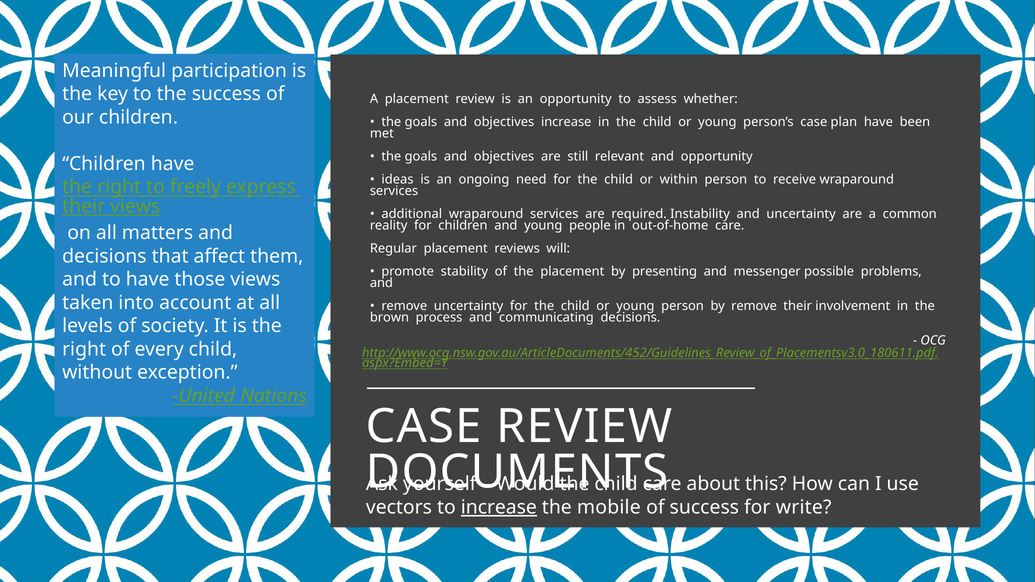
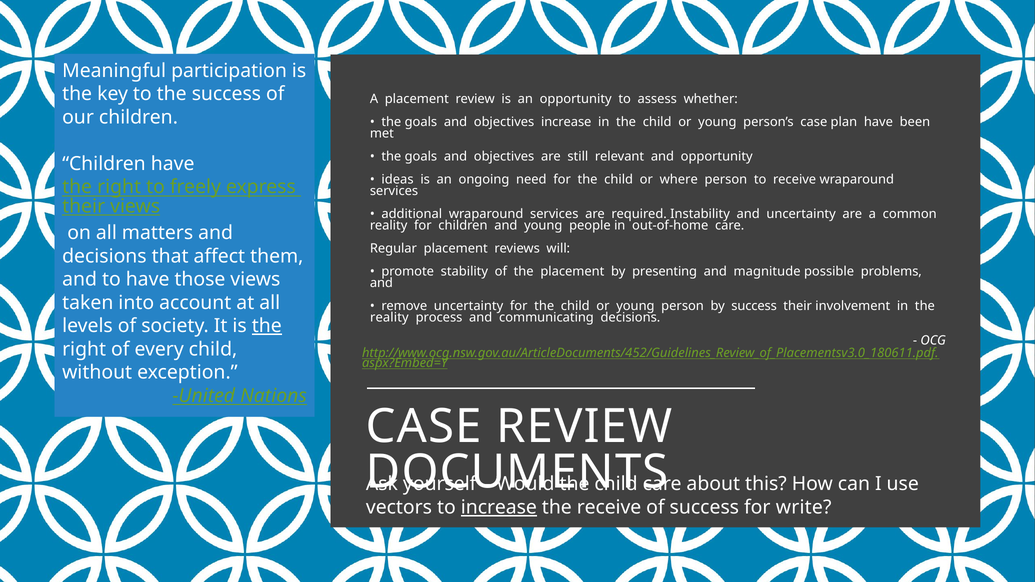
within: within -> where (679, 180)
messenger: messenger -> magnitude (767, 272)
by remove: remove -> success (754, 306)
brown: brown -> reality (389, 317)
the underline: none -> present (267, 326)
the mobile: mobile -> receive (609, 508)
